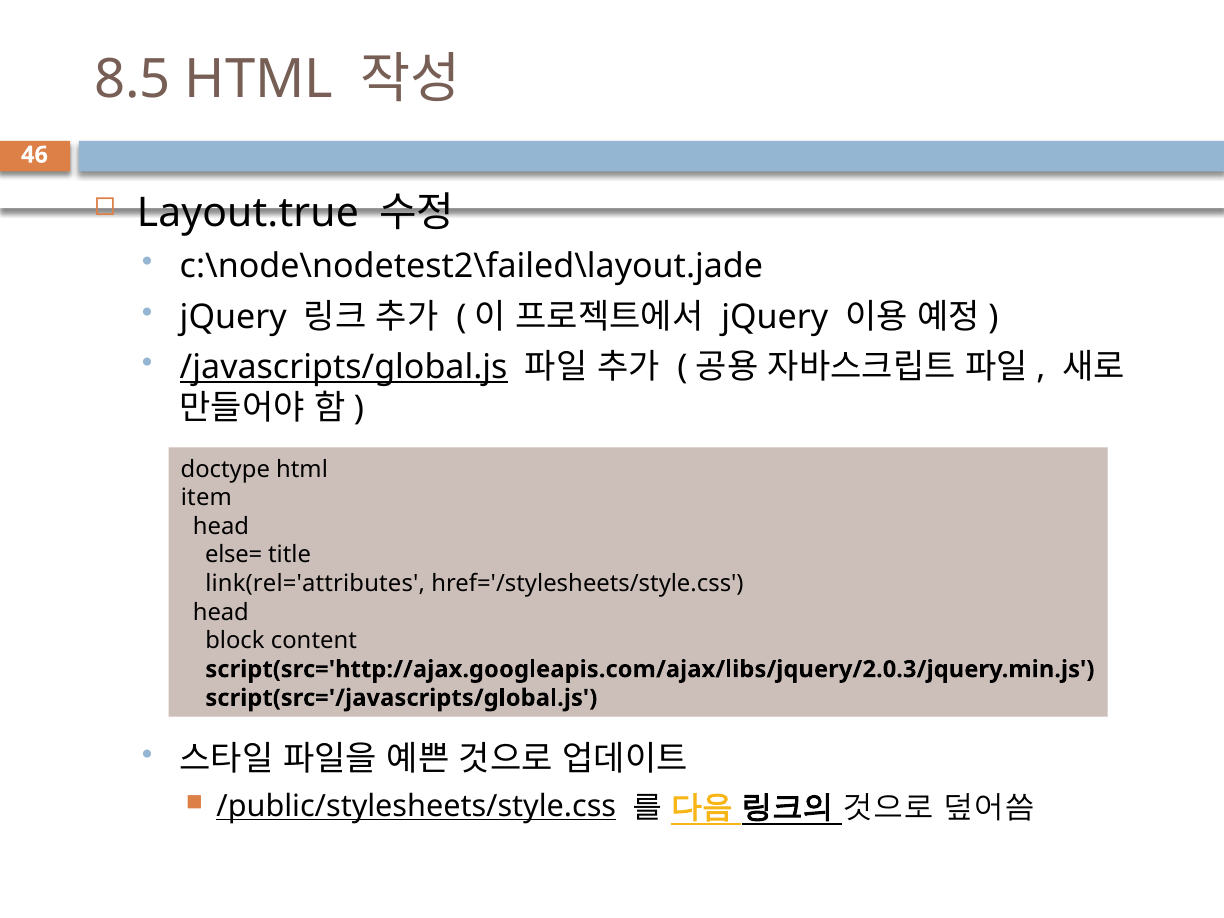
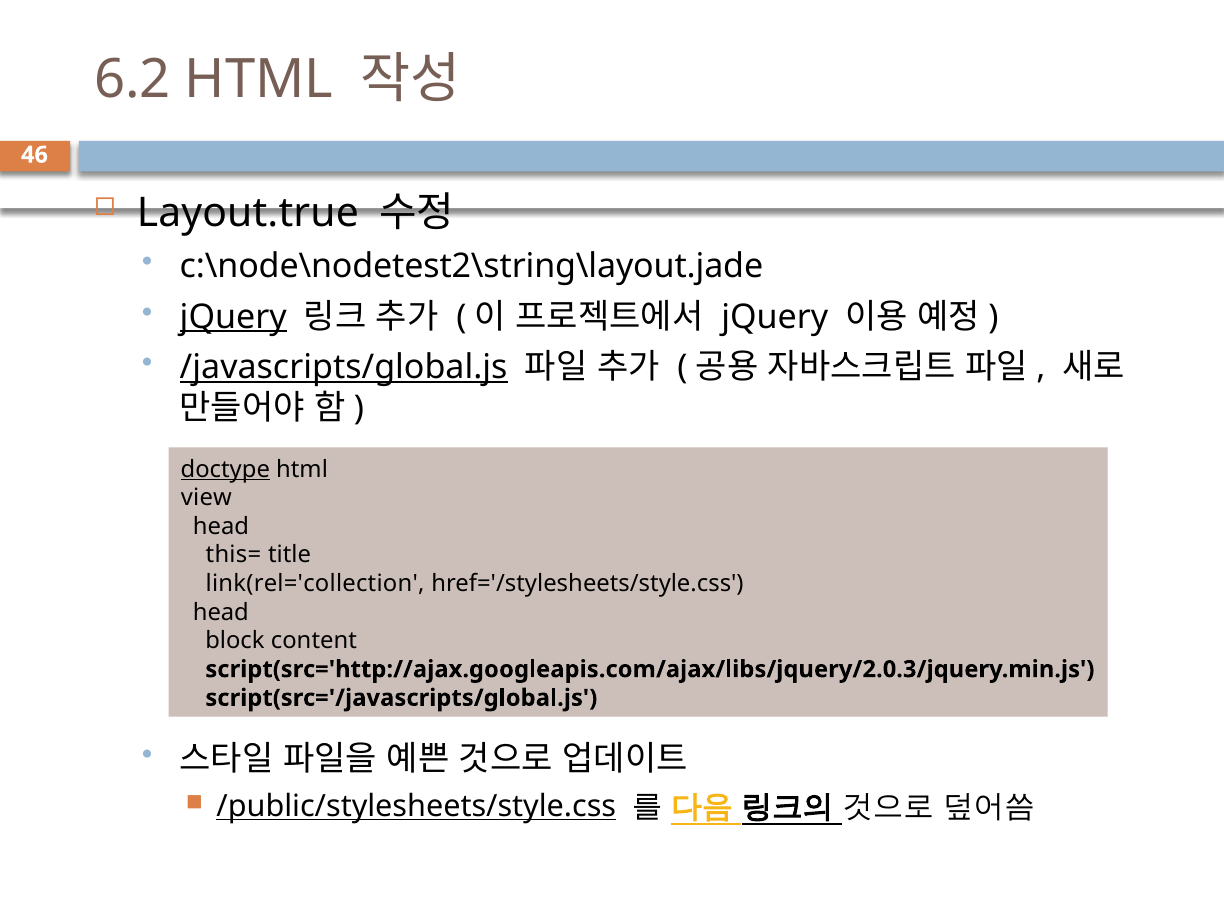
8.5: 8.5 -> 6.2 (132, 80)
c:\node\nodetest2\failed\layout.jade: c:\node\nodetest2\failed\layout.jade -> c:\node\nodetest2\string\layout.jade (471, 267)
jQuery underline: none -> present (233, 317)
doctype underline: none -> present (225, 469)
item: item -> view (206, 498)
else=: else= -> this= (233, 555)
link(rel='attributes: link(rel='attributes -> link(rel='collection (315, 584)
